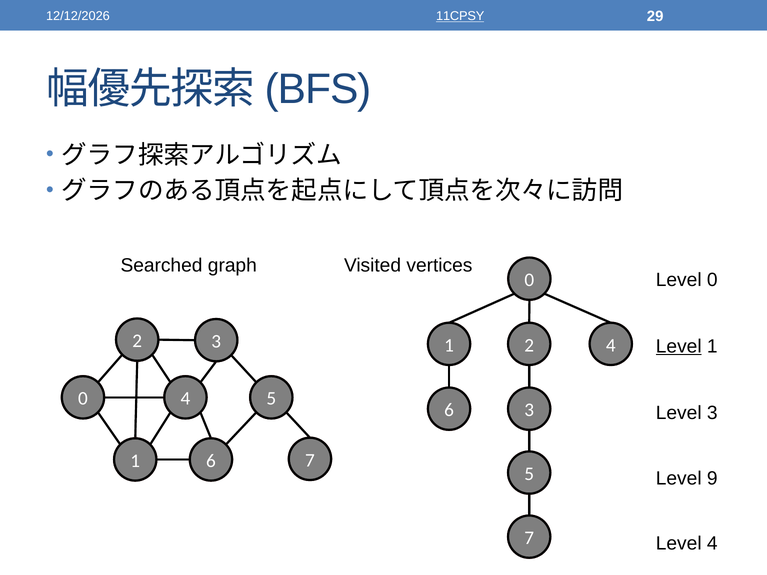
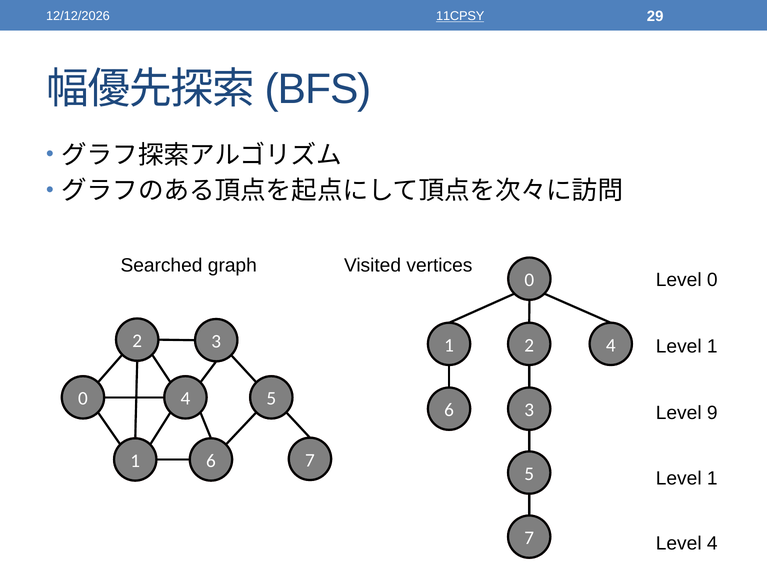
Level underline: present -> none (679, 347)
Level 3: 3 -> 9 (712, 413)
9: 9 -> 1 (712, 478)
